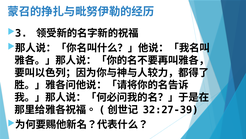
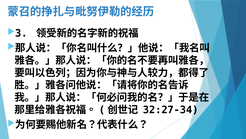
32:27-39: 32:27-39 -> 32:27-34 (171, 109)
